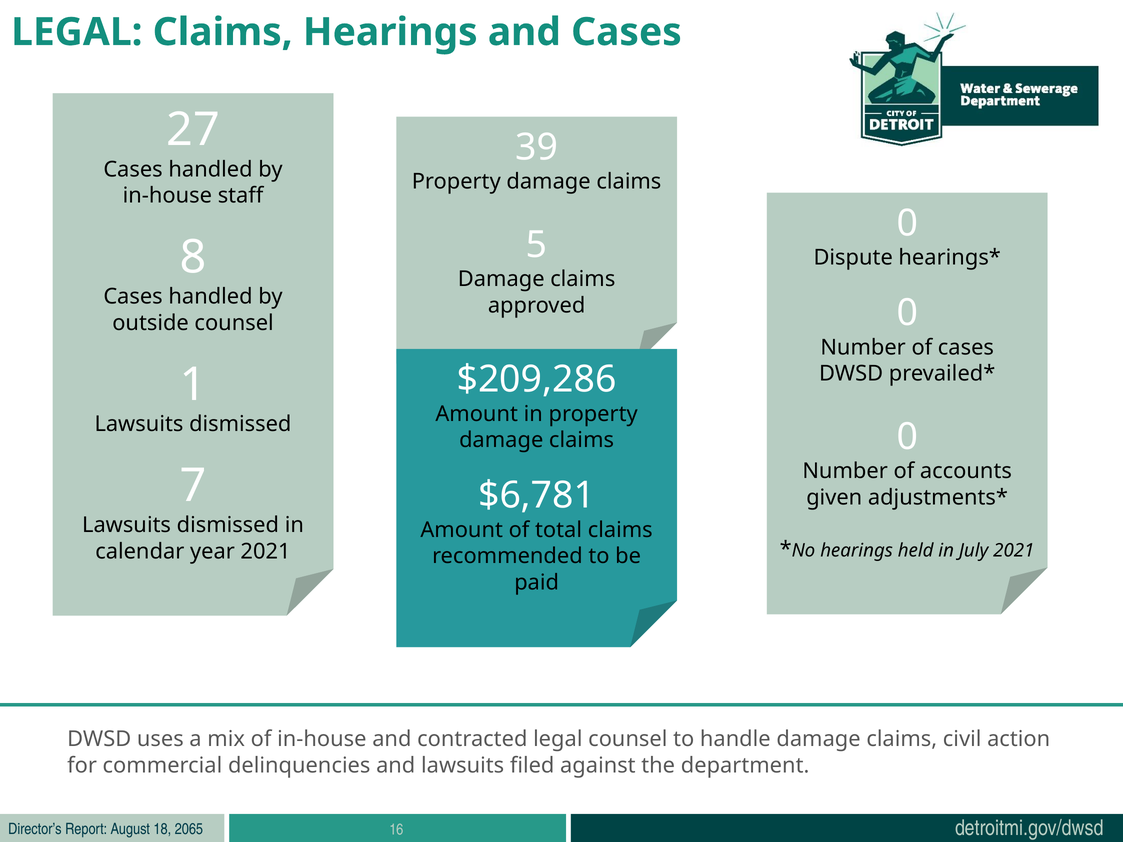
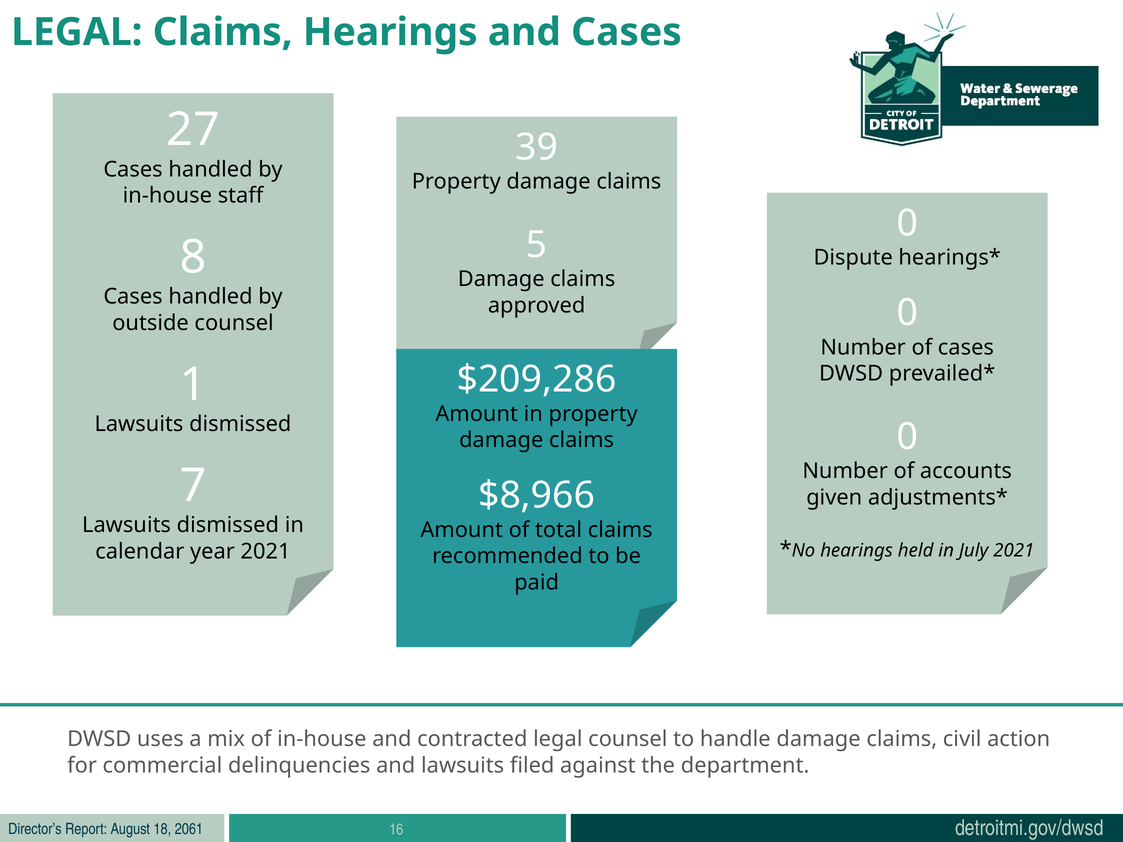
$6,781: $6,781 -> $8,966 (537, 496)
2065: 2065 -> 2061 (189, 829)
